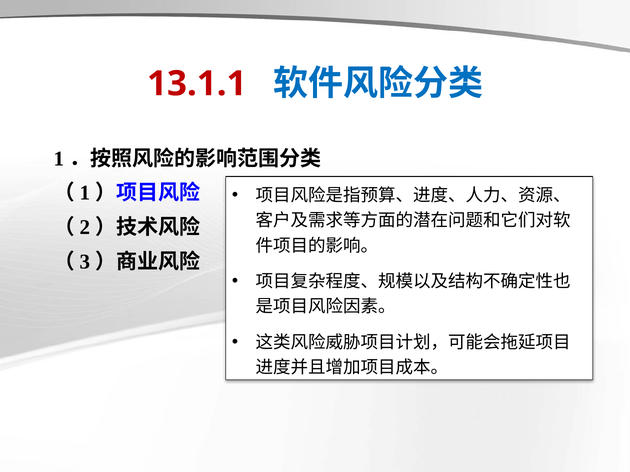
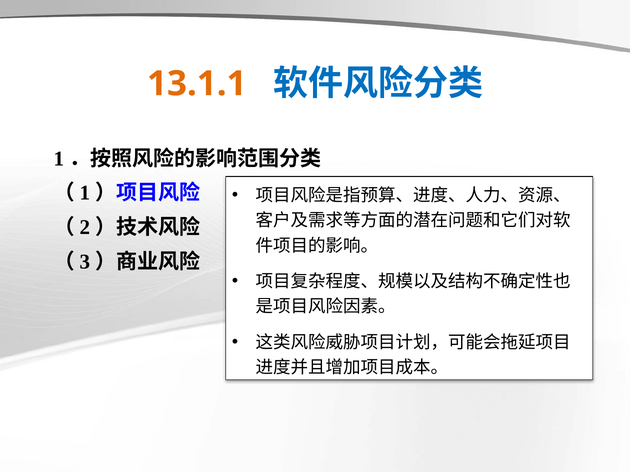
13.1.1 colour: red -> orange (197, 84)
